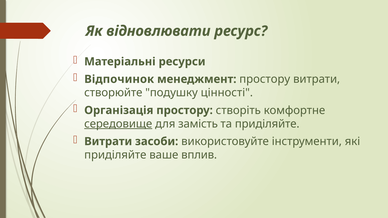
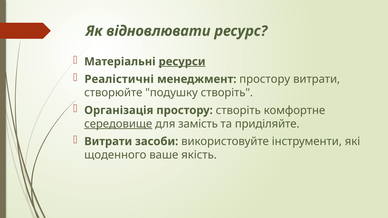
ресурси underline: none -> present (182, 62)
Відпочинок: Відпочинок -> Реалістичні (119, 79)
подушку цінності: цінності -> створіть (227, 93)
приділяйте: приділяйте -> щоденного (115, 155)
вплив: вплив -> якість (199, 155)
